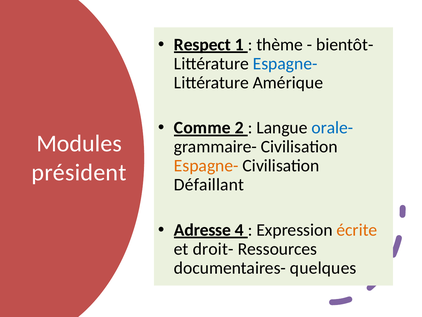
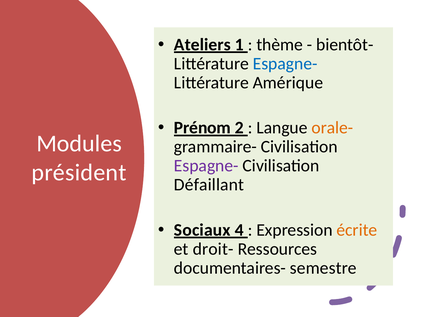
Respect: Respect -> Ateliers (202, 45)
Comme: Comme -> Prénom (202, 128)
orale- colour: blue -> orange (332, 128)
Espagne- colour: orange -> purple (206, 166)
Adresse: Adresse -> Sociaux (202, 230)
quelques: quelques -> semestre (323, 268)
